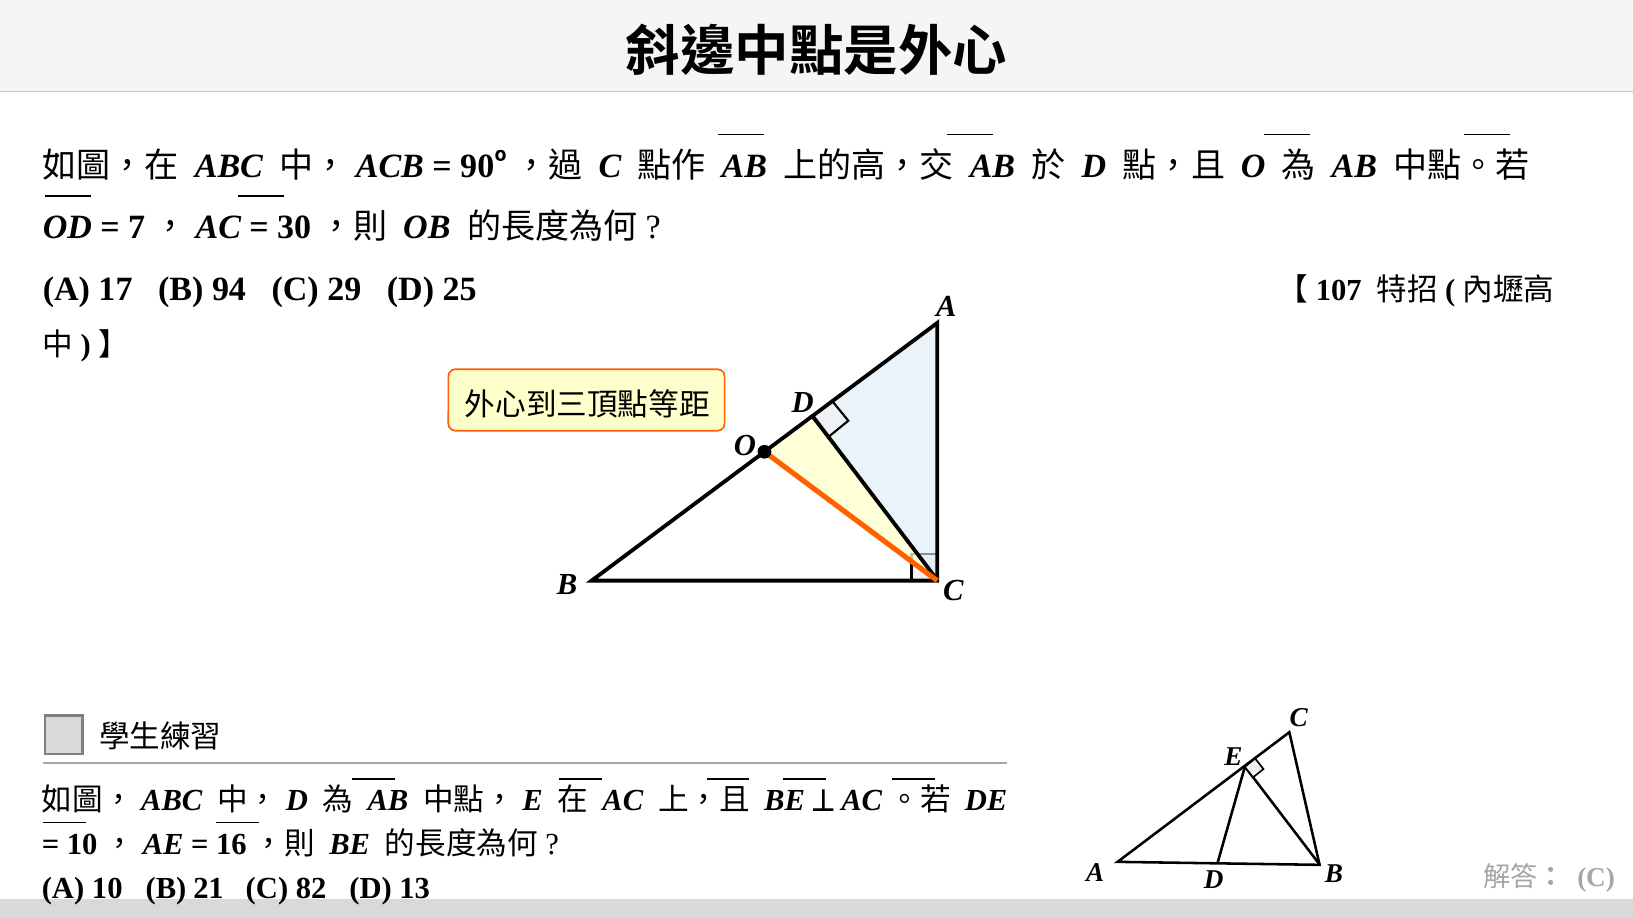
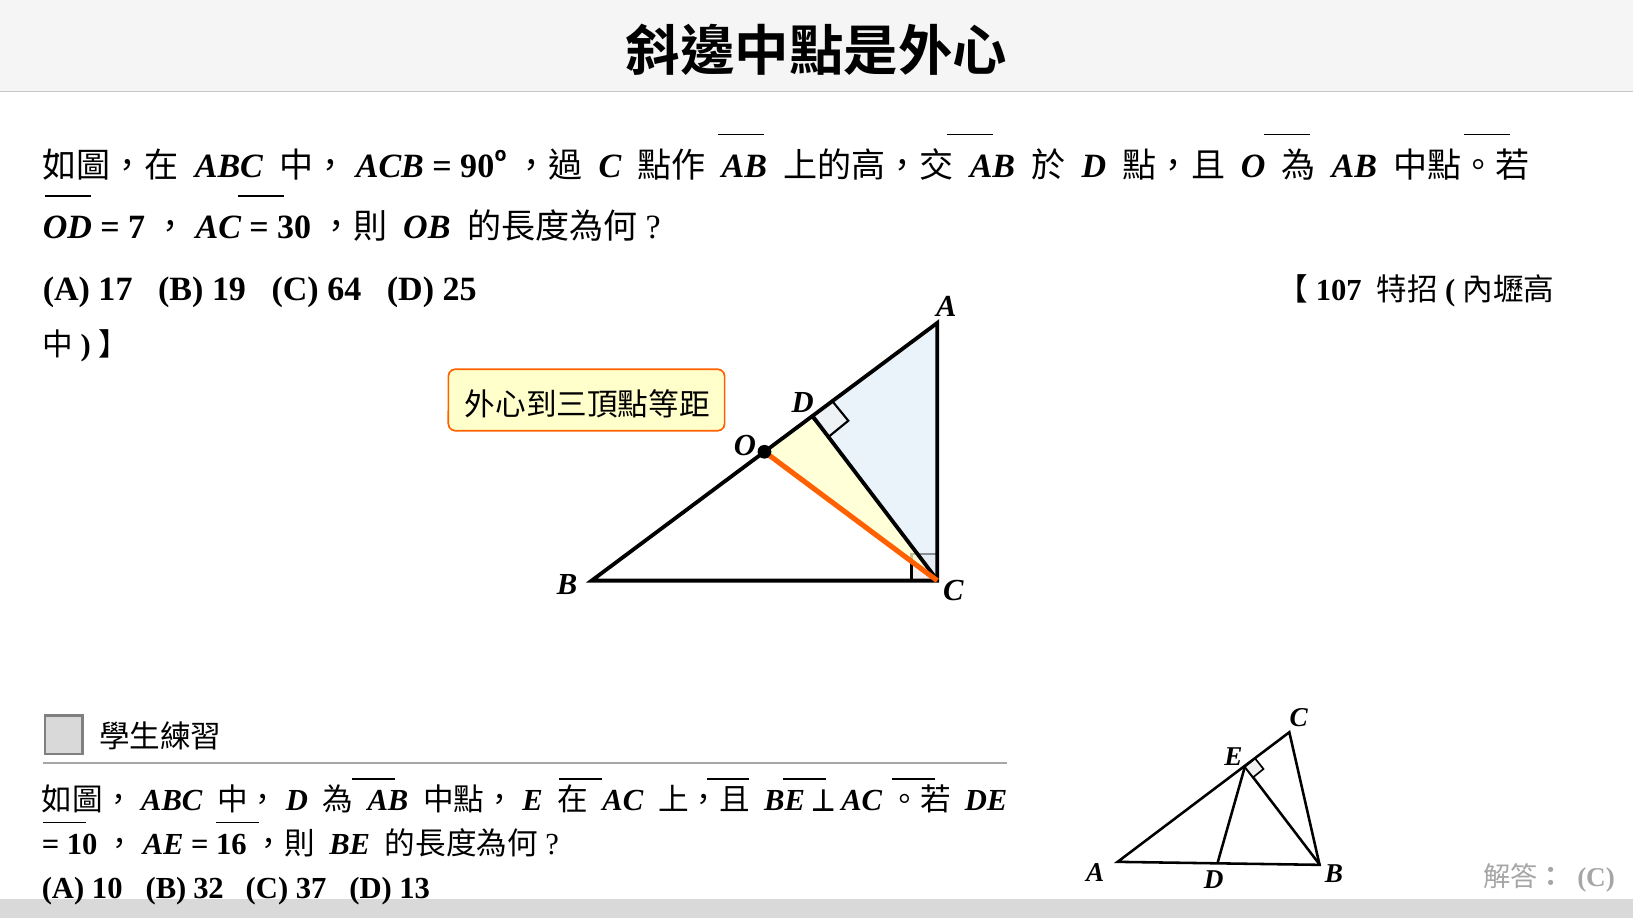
94: 94 -> 19 (229, 289)
29: 29 -> 64 (344, 289)
21: 21 -> 32 (209, 889)
82: 82 -> 37 (311, 889)
